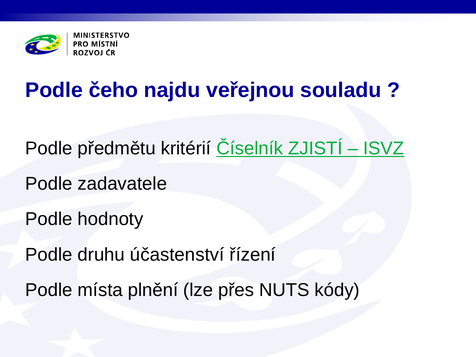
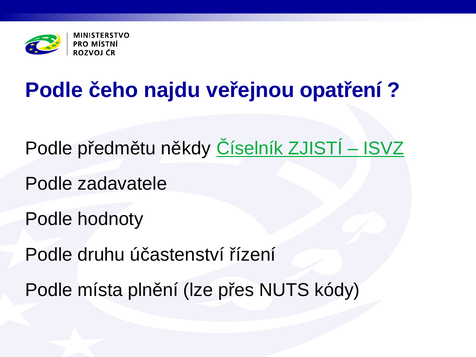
souladu: souladu -> opatření (341, 90)
kritérií: kritérií -> někdy (186, 148)
